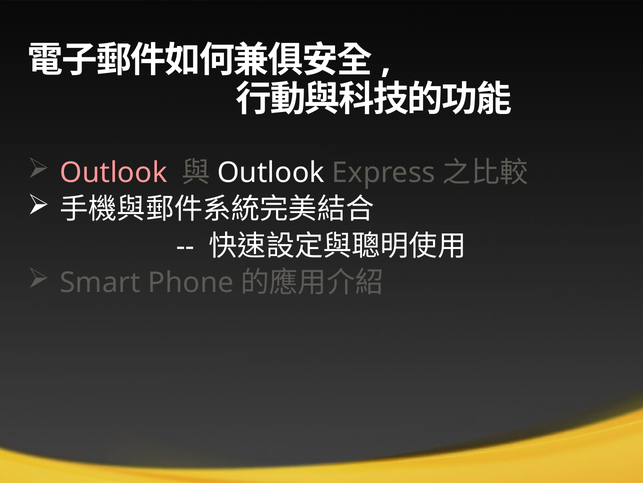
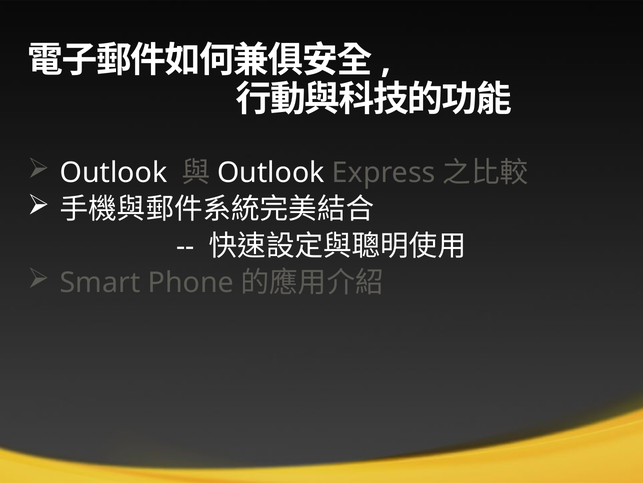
Outlook colour: pink -> white (114, 173)
